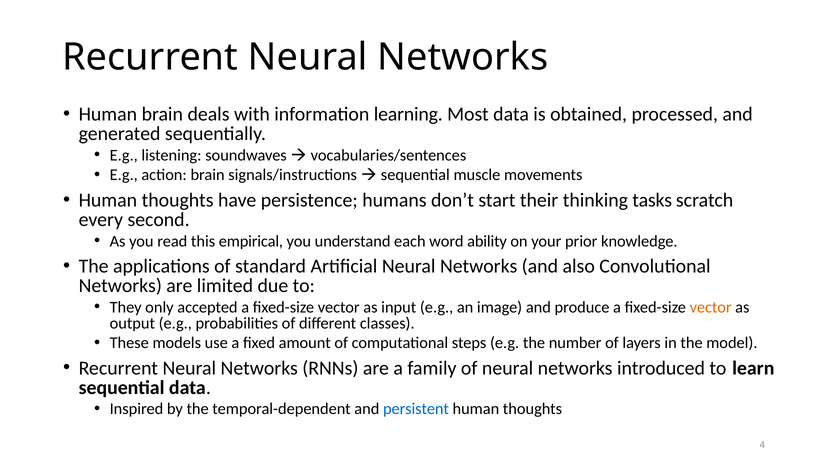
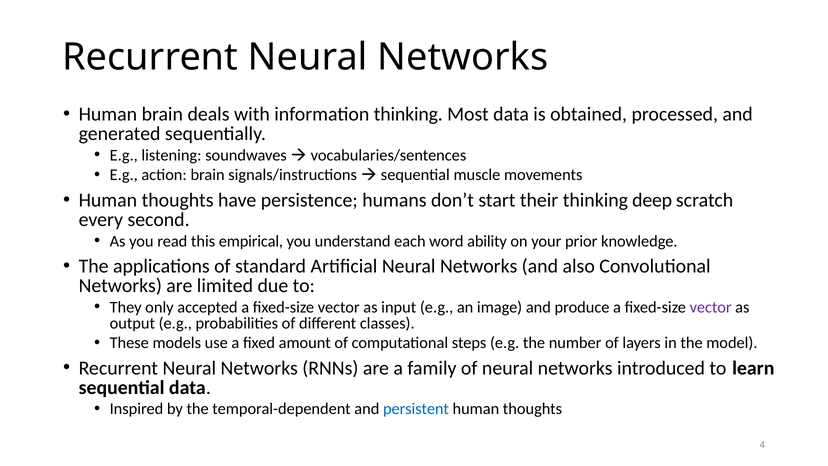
information learning: learning -> thinking (408, 114)
tasks: tasks -> deep (652, 200)
vector colour: orange -> purple (711, 307)
